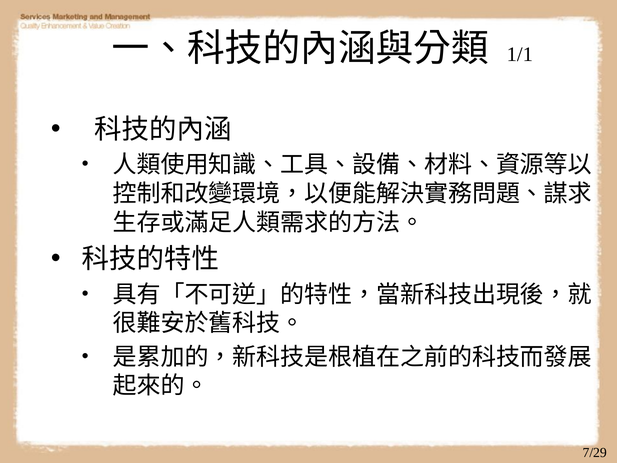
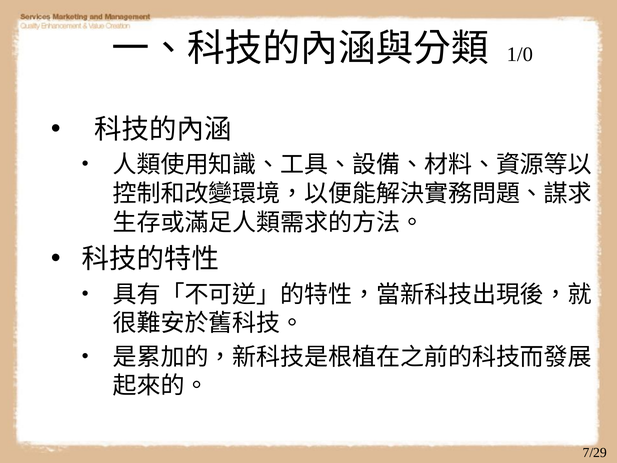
1/1: 1/1 -> 1/0 (520, 55)
